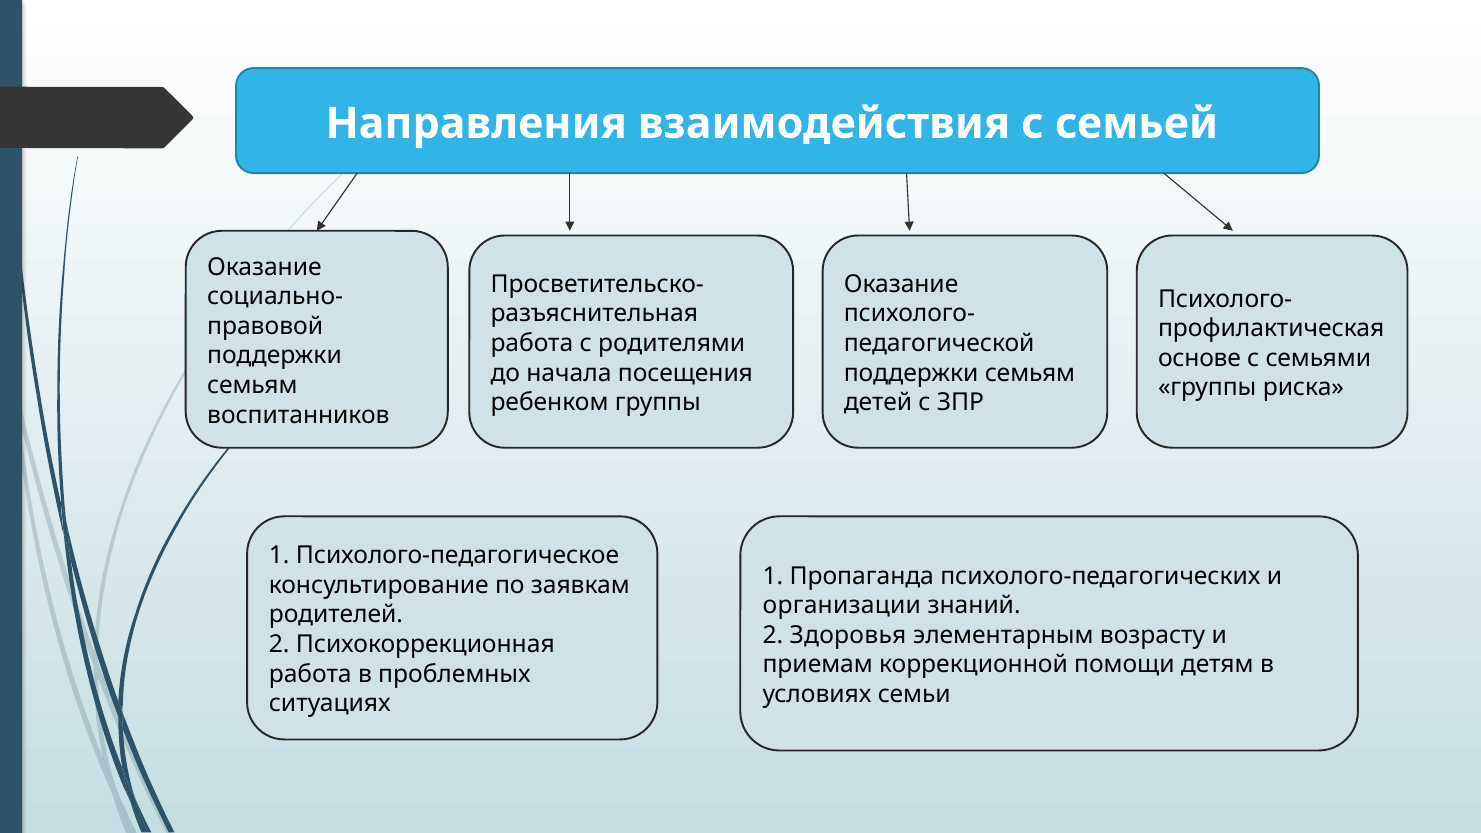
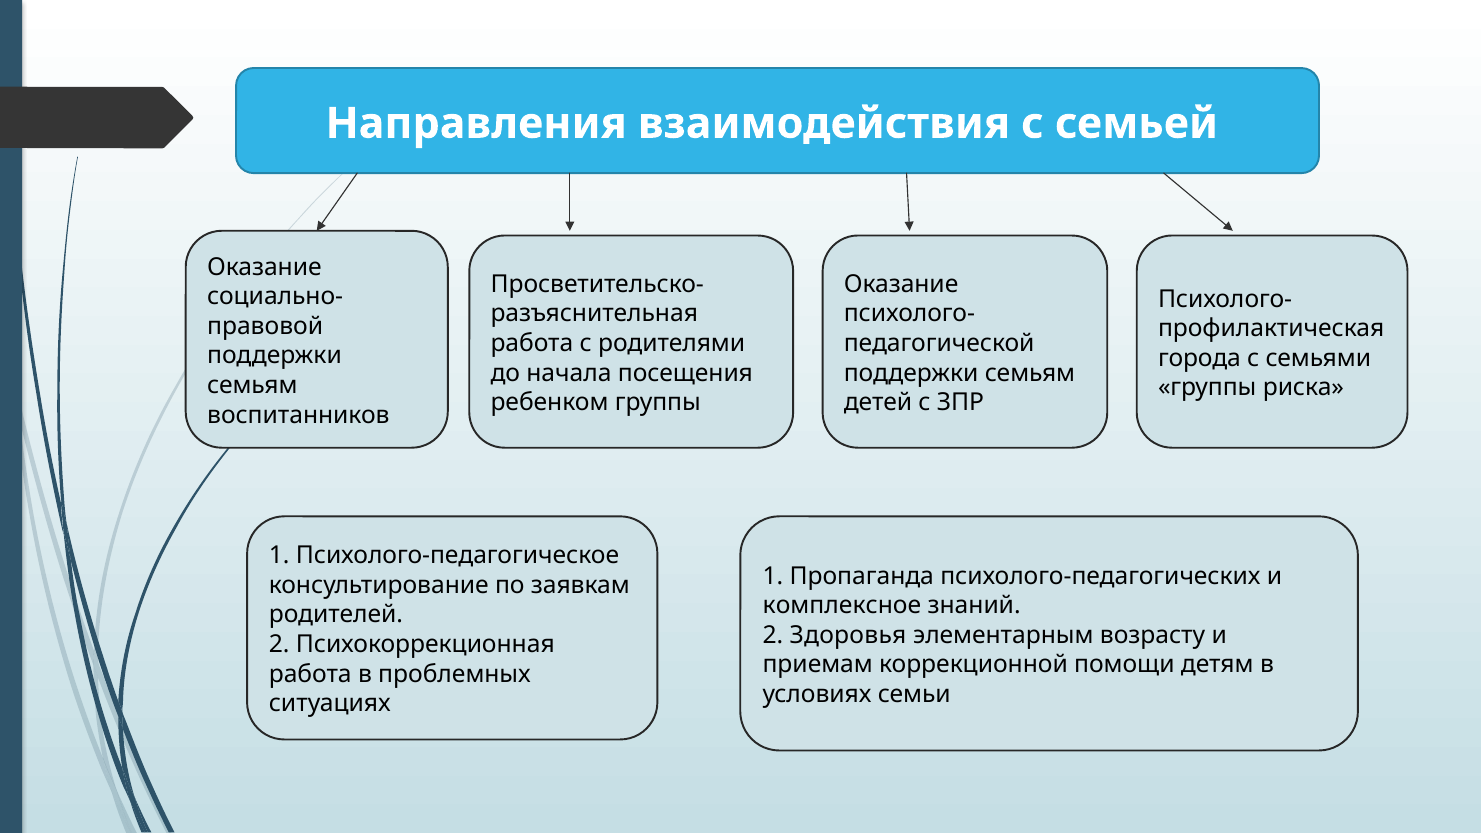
основе: основе -> города (1199, 358)
организации: организации -> комплексное (842, 606)
